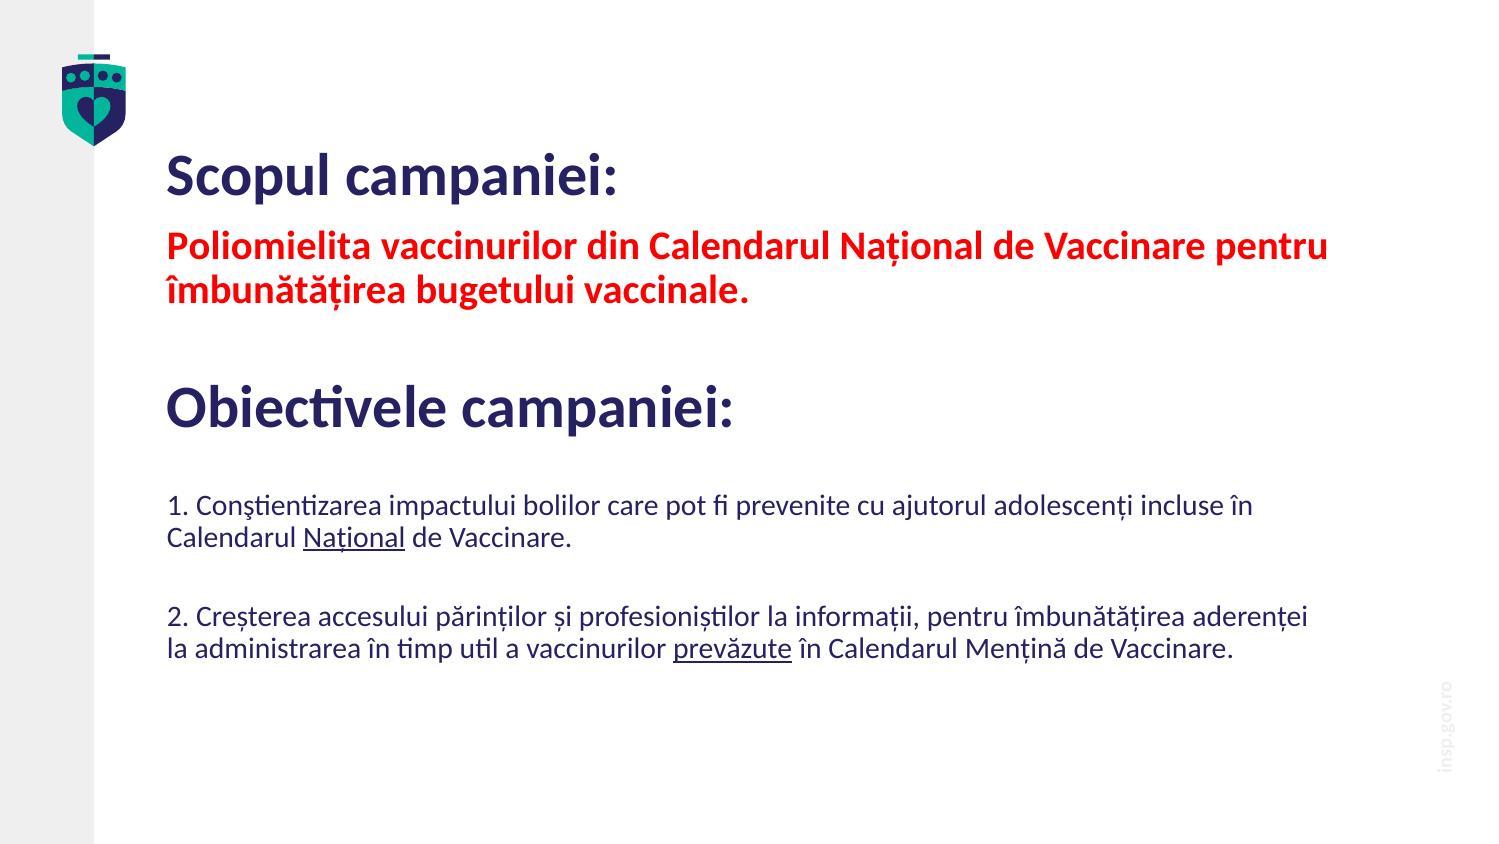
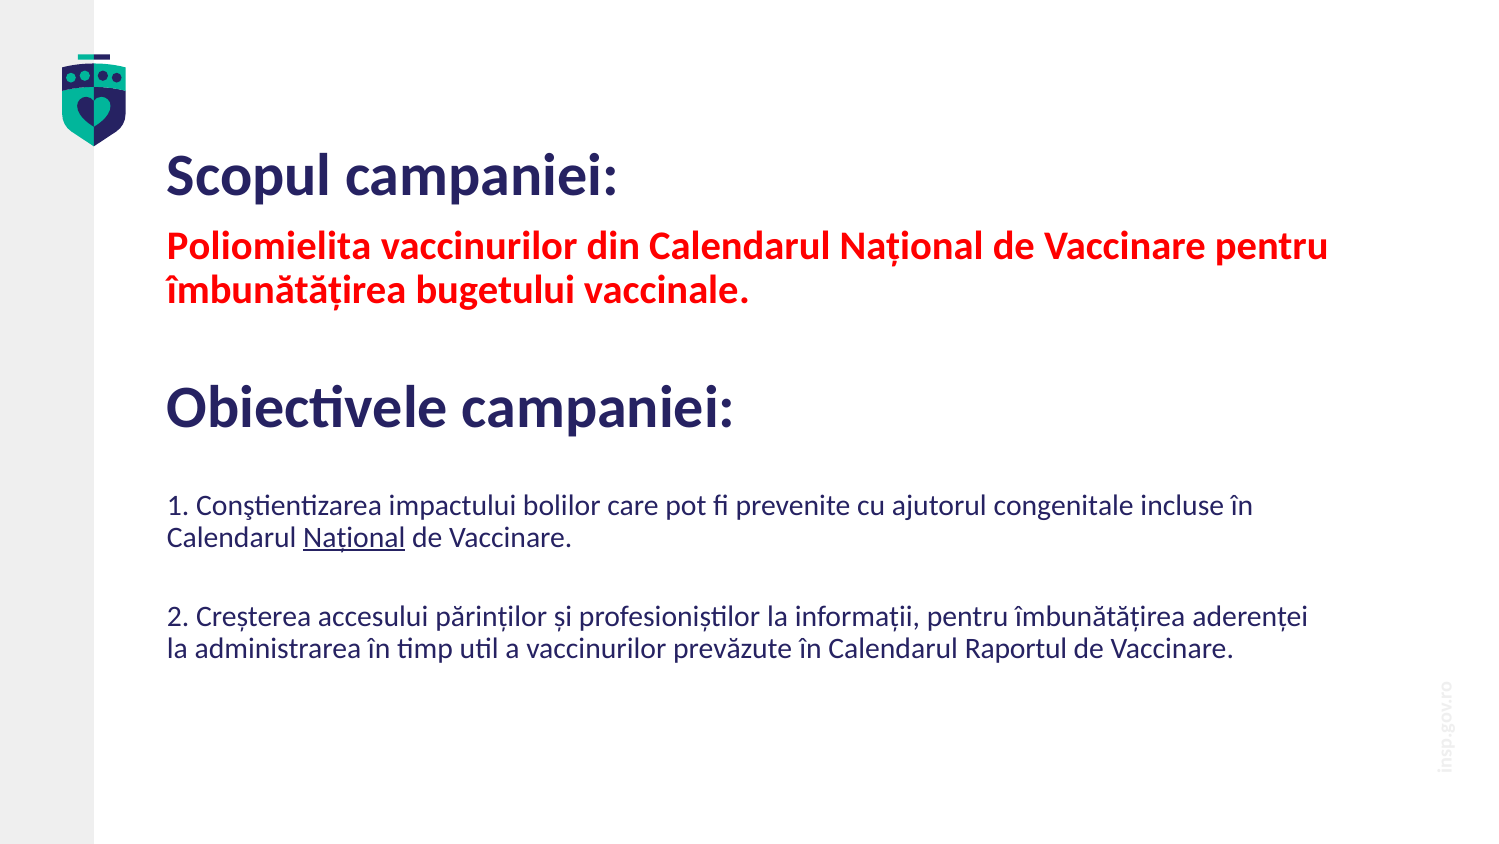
adolescenți: adolescenți -> congenitale (1064, 505)
prevăzute underline: present -> none (733, 649)
Mențină: Mențină -> Raportul (1016, 649)
